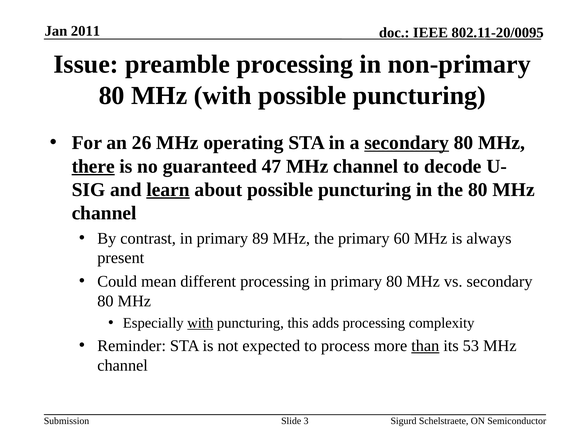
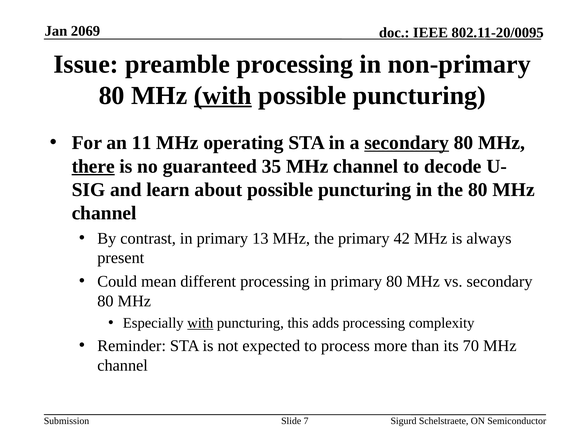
2011: 2011 -> 2069 (86, 31)
with underline: none -> present (223, 95)
26: 26 -> 11 (142, 143)
47: 47 -> 35 (272, 166)
learn underline: present -> none (168, 190)
89: 89 -> 13 (260, 238)
60: 60 -> 42 (402, 238)
than underline: present -> none (425, 346)
53: 53 -> 70 (471, 346)
3: 3 -> 7 (306, 421)
